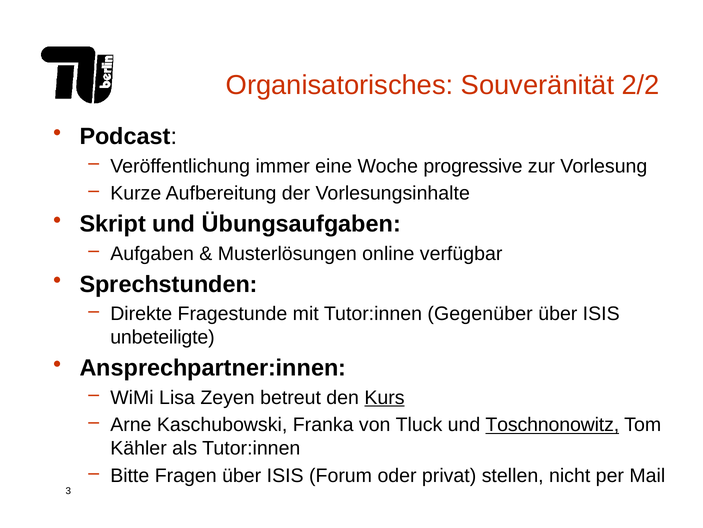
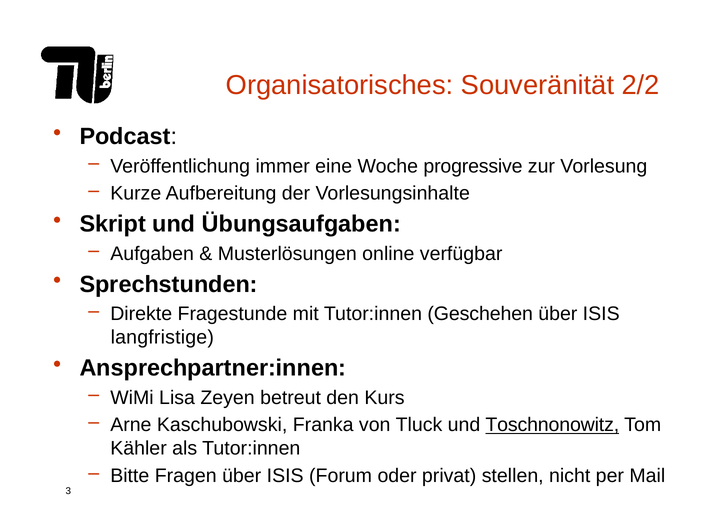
Gegenüber: Gegenüber -> Geschehen (480, 313)
unbeteiligte: unbeteiligte -> langfristige (162, 337)
Kurs underline: present -> none (384, 397)
